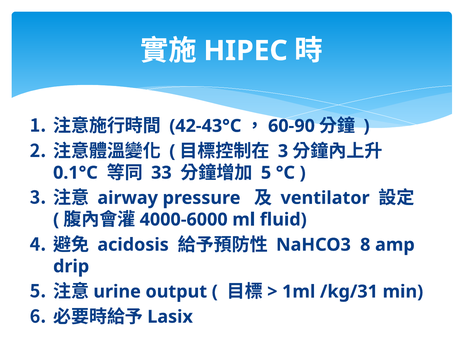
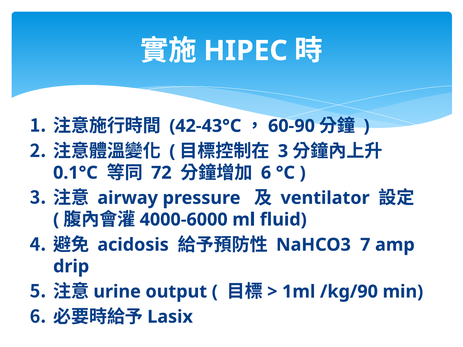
33: 33 -> 72 (161, 173)
5: 5 -> 6 (266, 173)
8: 8 -> 7 (365, 245)
/kg/31: /kg/31 -> /kg/90 (349, 292)
